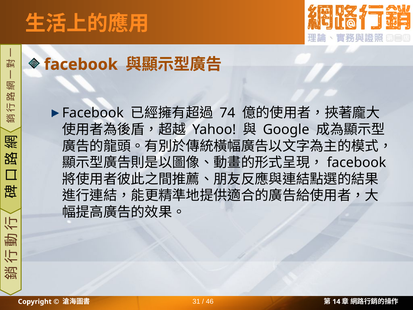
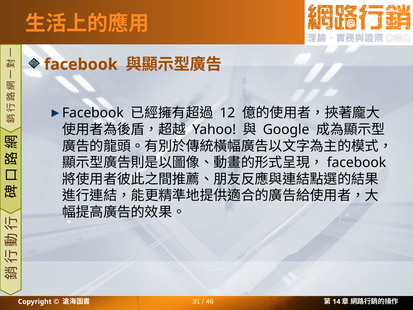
74: 74 -> 12 (227, 113)
